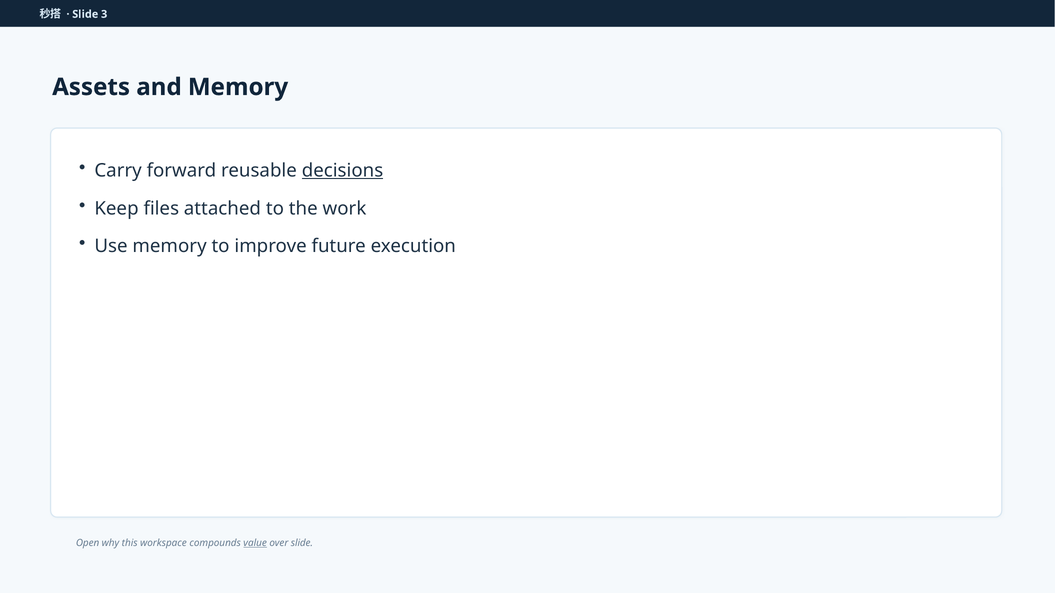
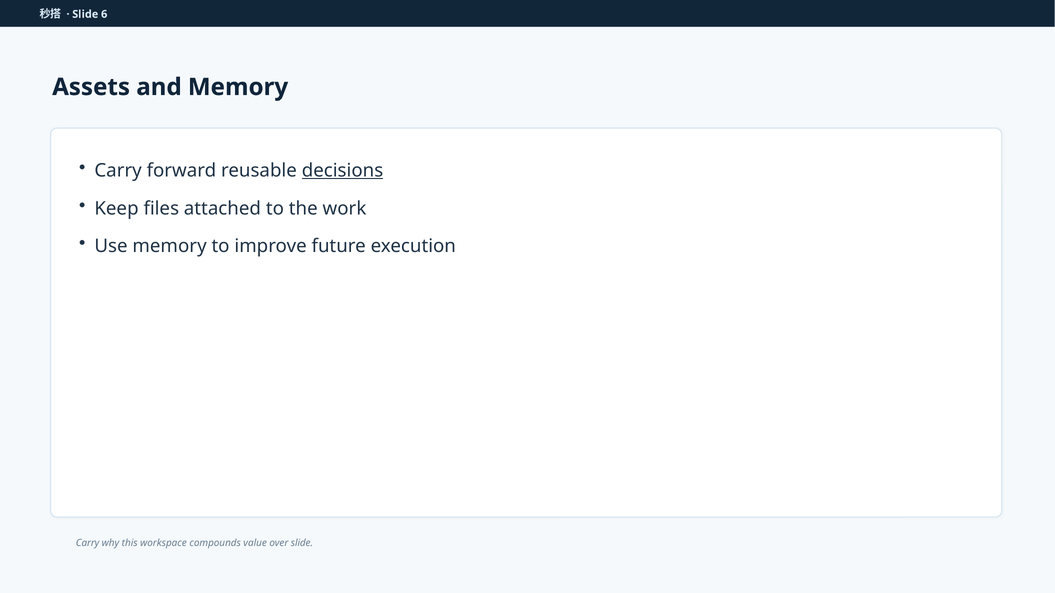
3: 3 -> 6 (104, 14)
Open: Open -> Carry (88, 543)
value underline: present -> none (255, 543)
